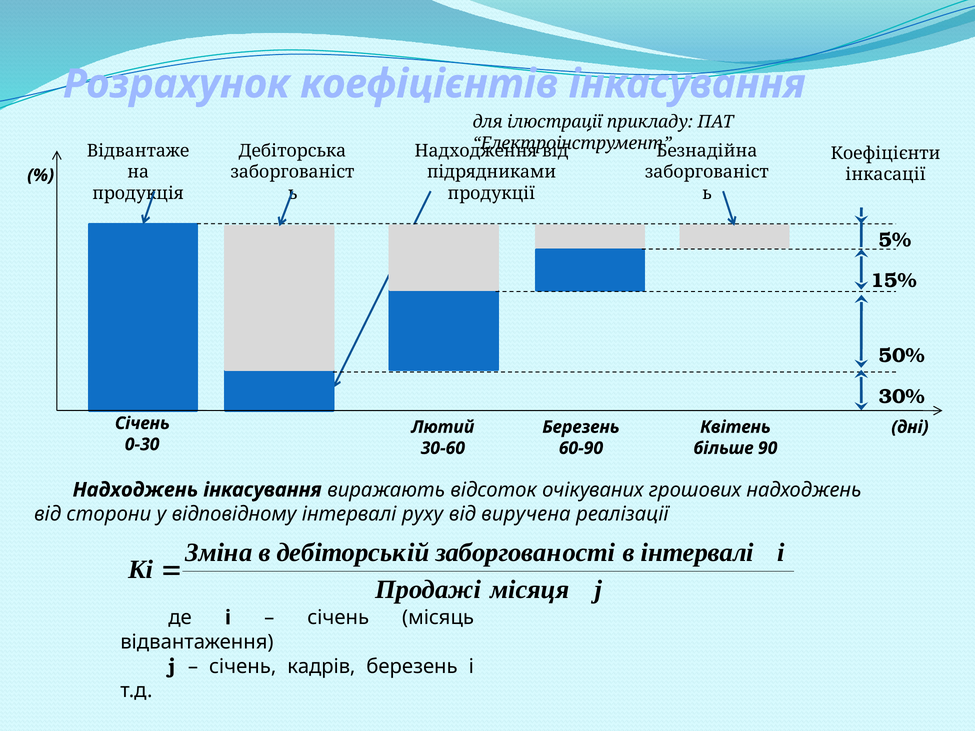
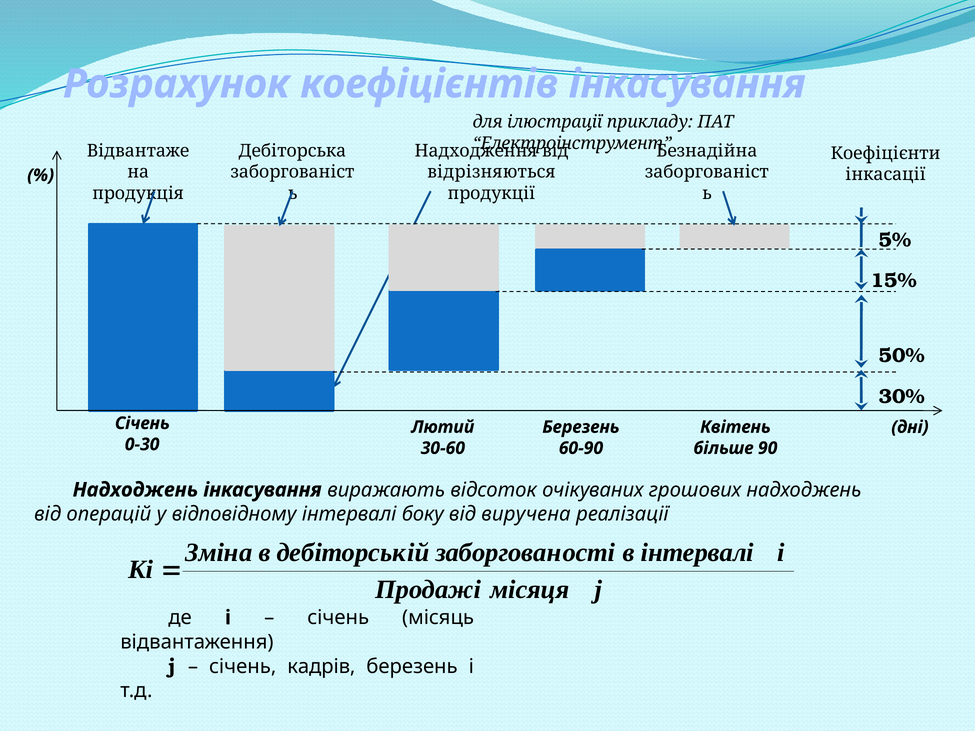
підрядниками: підрядниками -> відрізняються (491, 172)
сторони: сторони -> операцій (109, 514)
руху: руху -> боку (423, 514)
